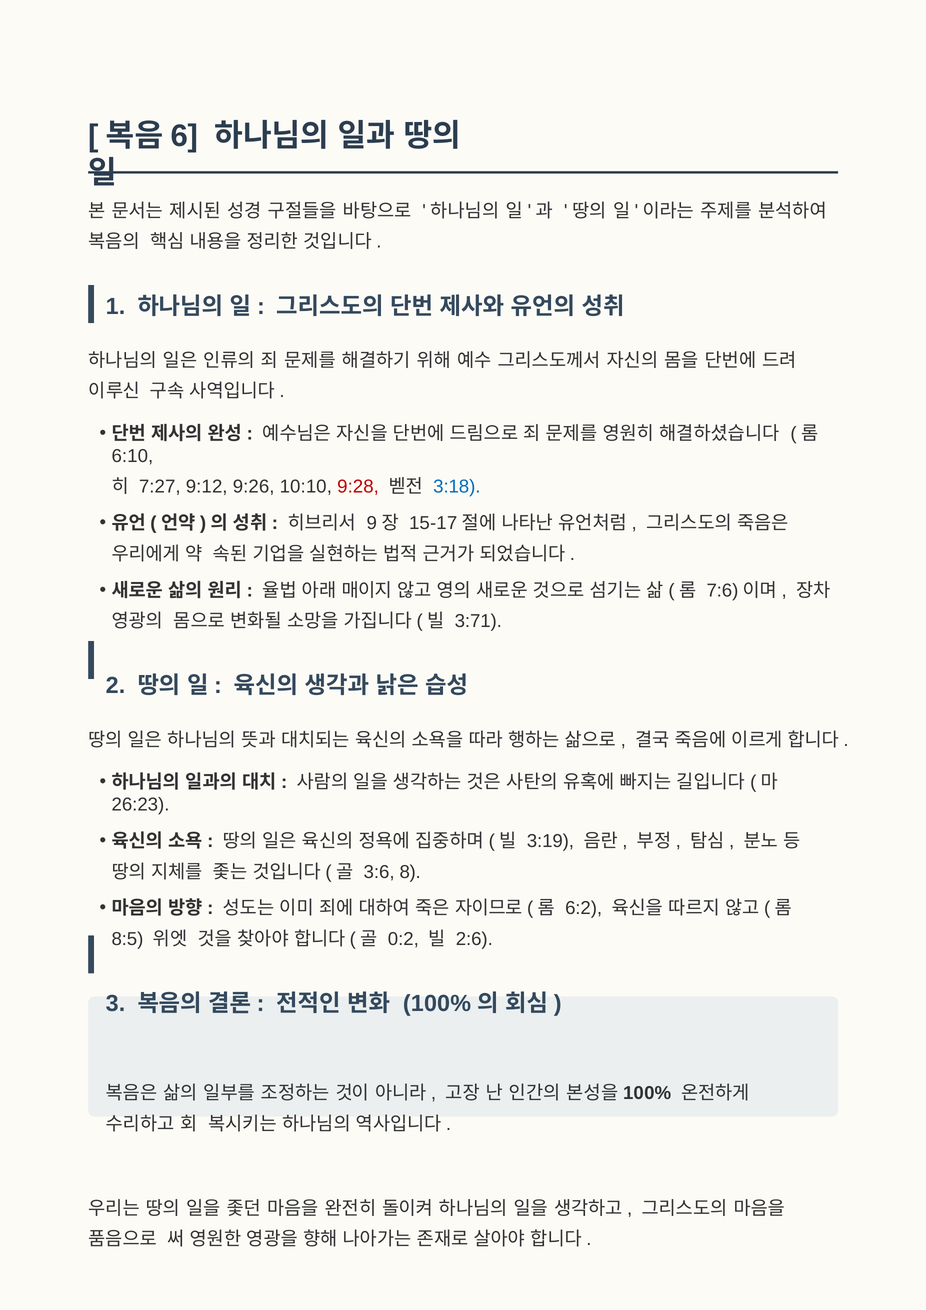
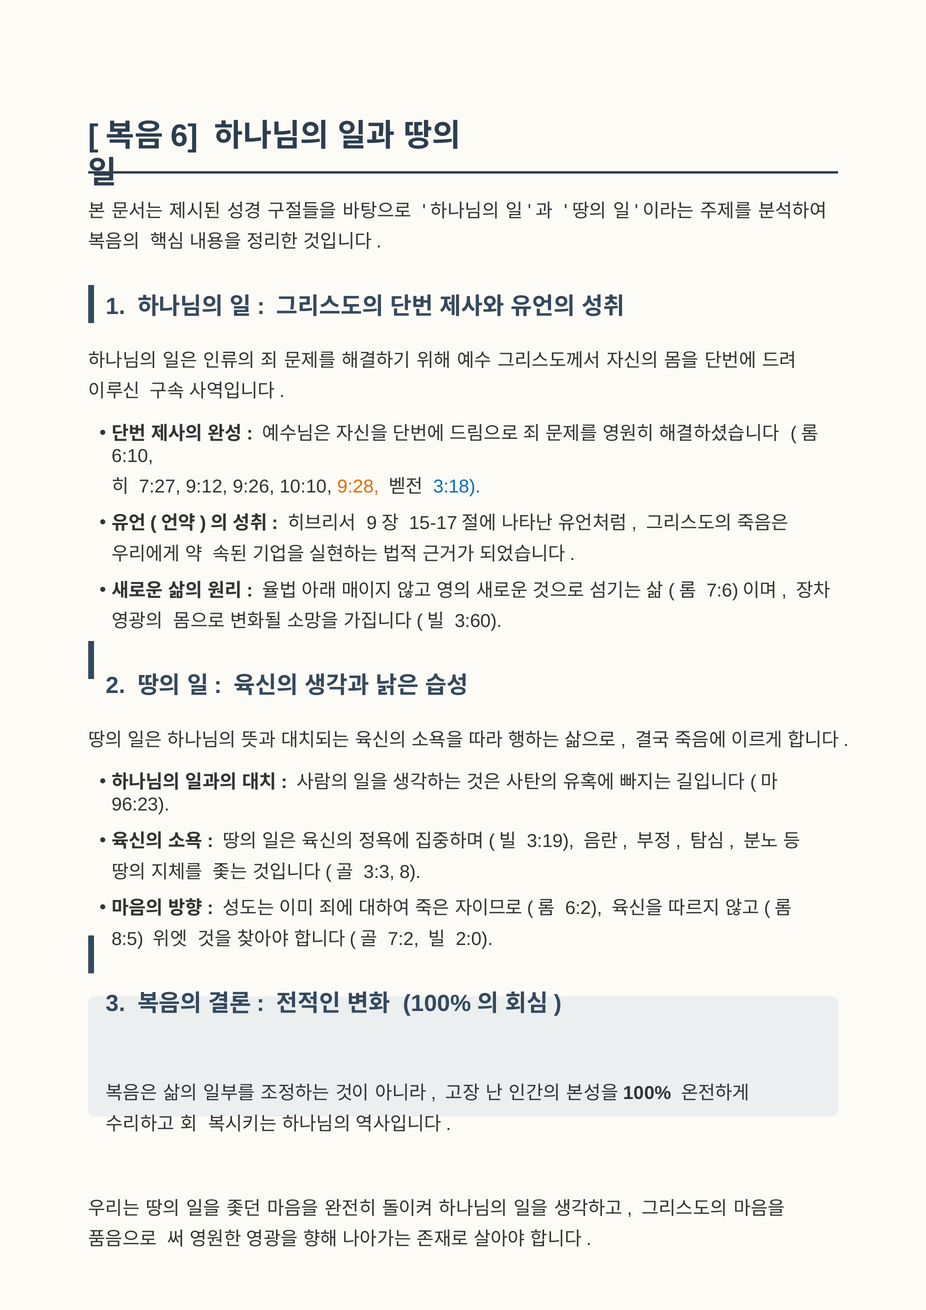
9:28 colour: red -> orange (358, 487)
3:71: 3:71 -> 3:60 (478, 621)
26:23: 26:23 -> 96:23 (140, 805)
3:6: 3:6 -> 3:3 (379, 872)
0:2: 0:2 -> 7:2 (403, 939)
2:6: 2:6 -> 2:0 (474, 939)
